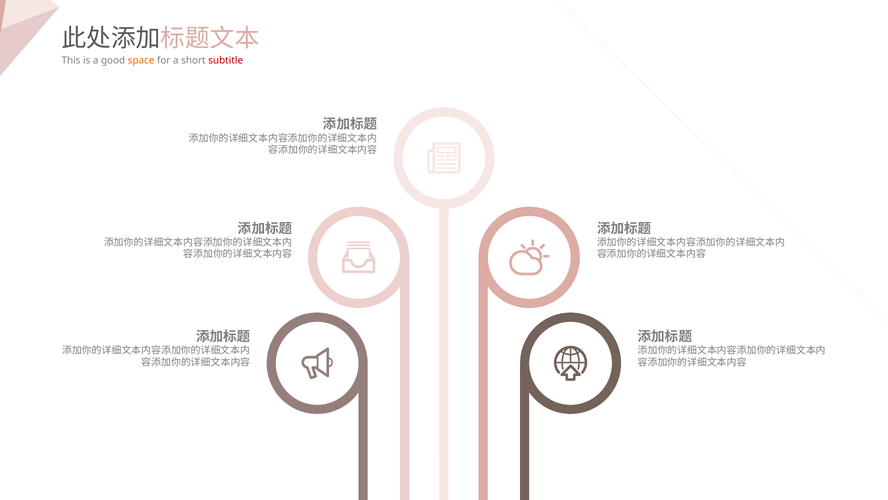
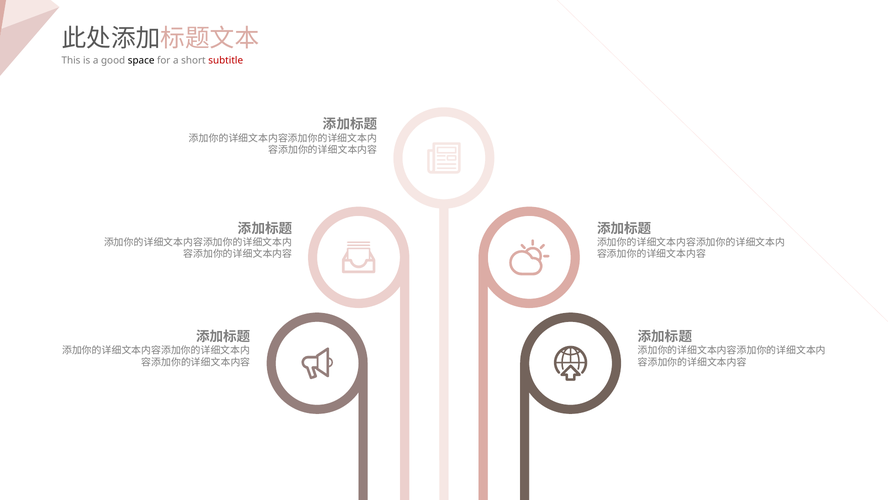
space colour: orange -> black (141, 60)
